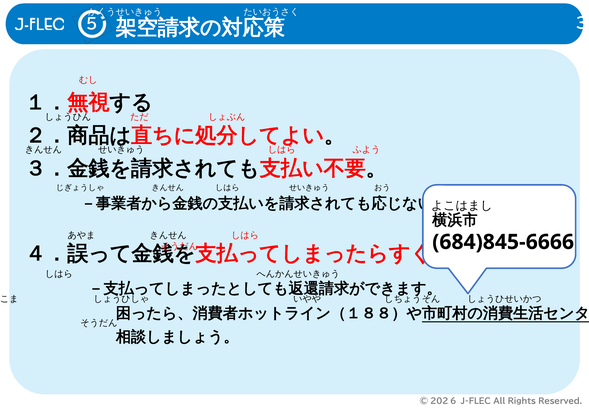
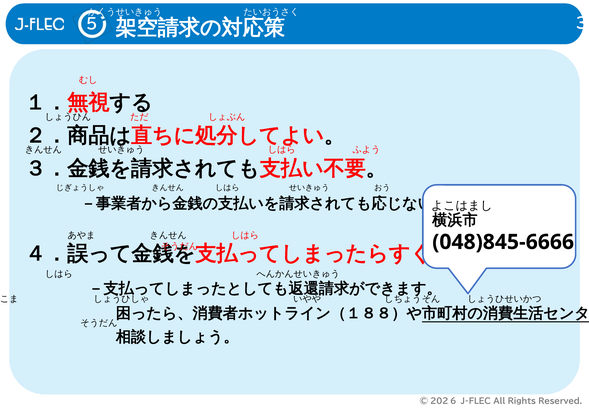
684)845-6666: 684)845-6666 -> 048)845-6666 (503, 242)
